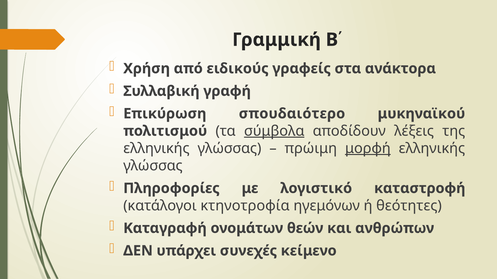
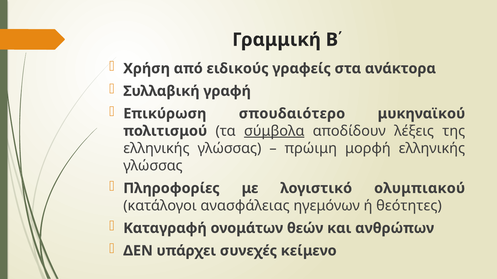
μορφή underline: present -> none (368, 149)
καταστροφή: καταστροφή -> ολυμπιακού (420, 189)
κτηνοτροφία: κτηνοτροφία -> ανασφάλειας (245, 206)
